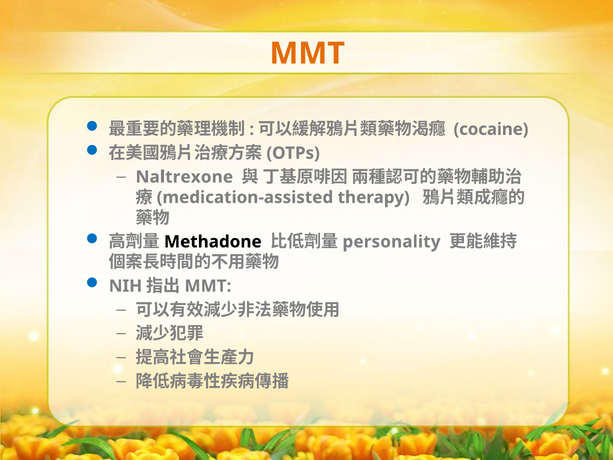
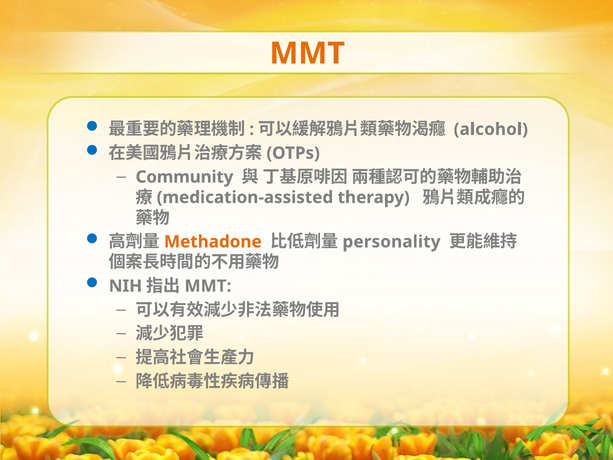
cocaine: cocaine -> alcohol (491, 129)
Naltrexone: Naltrexone -> Community (184, 177)
Methadone colour: black -> orange (213, 242)
